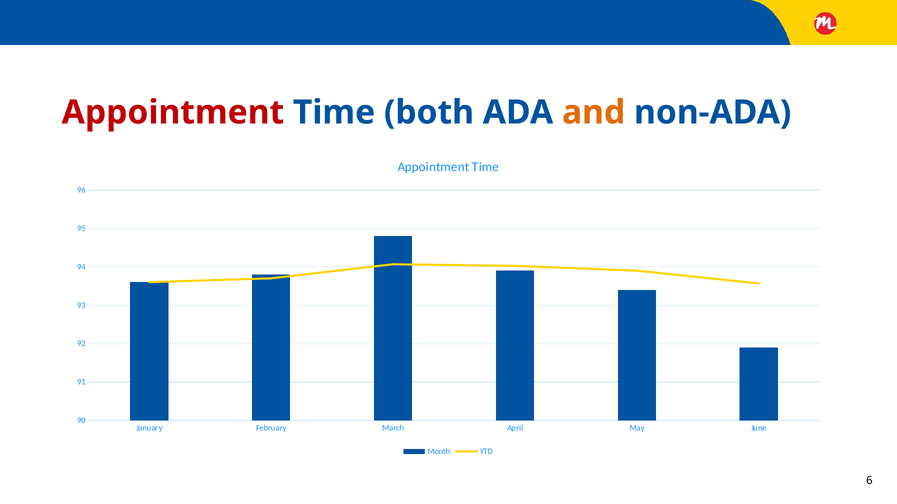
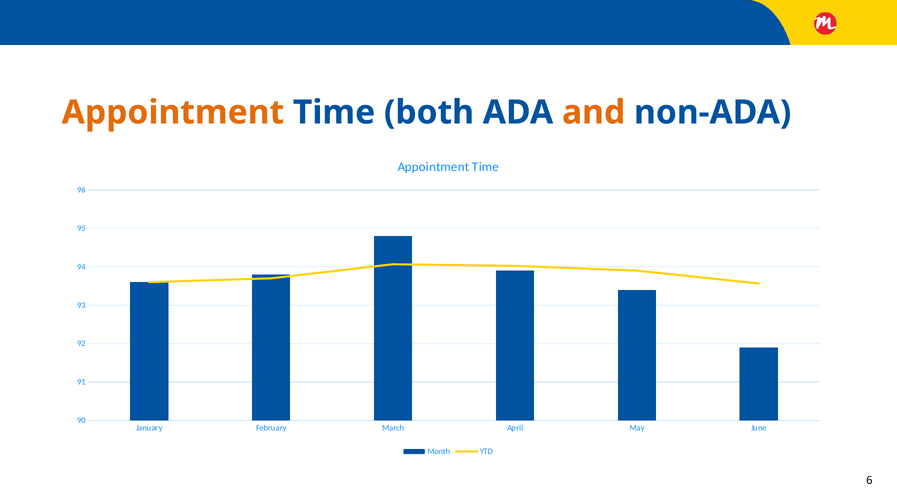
Appointment colour: red -> orange (173, 113)
